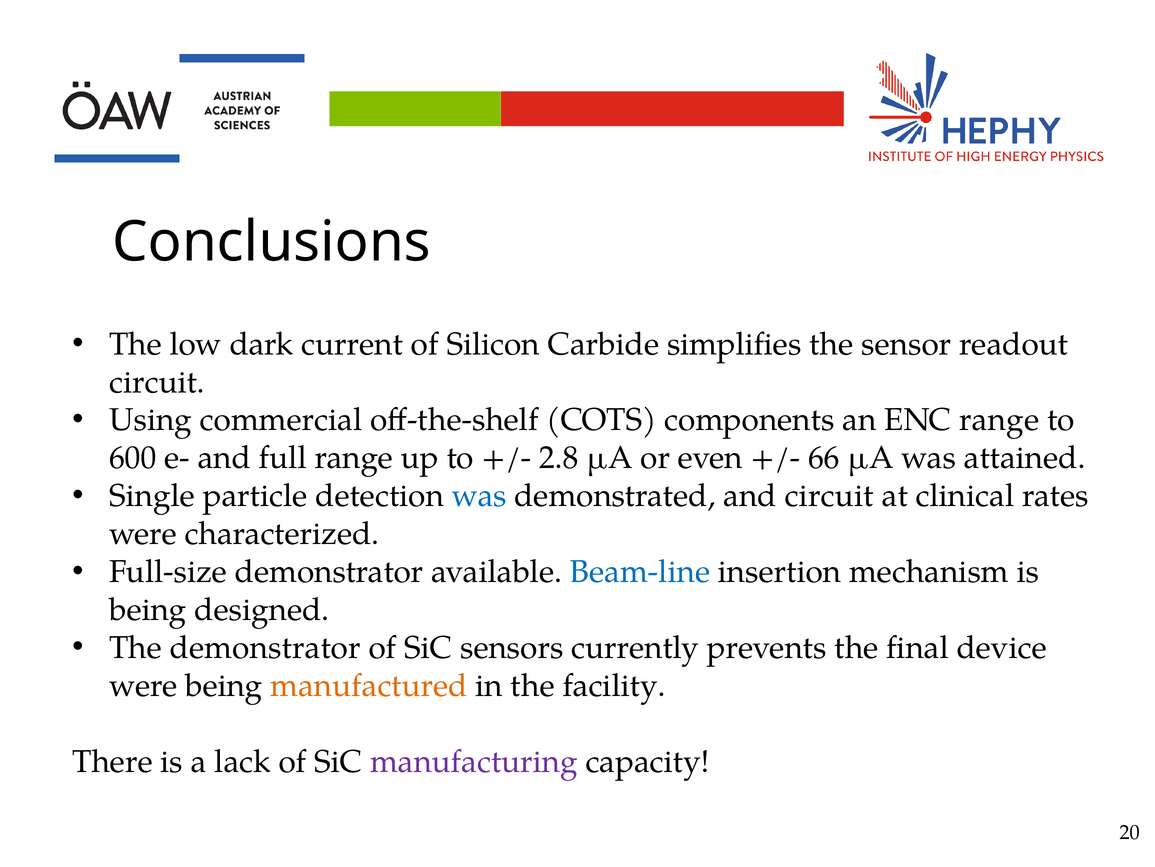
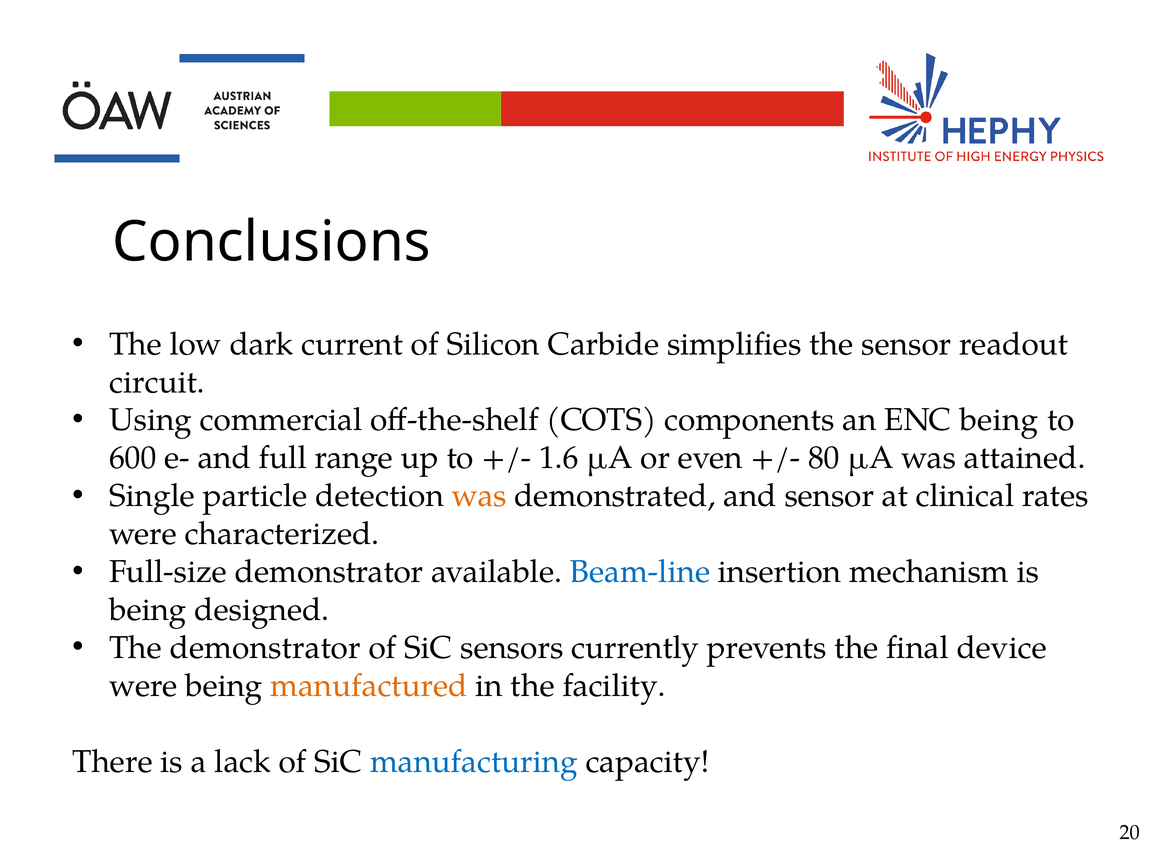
ENC range: range -> being (999, 420)
2.8: 2.8 -> 1.6 (559, 458)
66: 66 -> 80 (824, 458)
was colour: blue -> orange (479, 496)
and circuit: circuit -> sensor (829, 496)
manufacturing colour: purple -> blue (474, 761)
